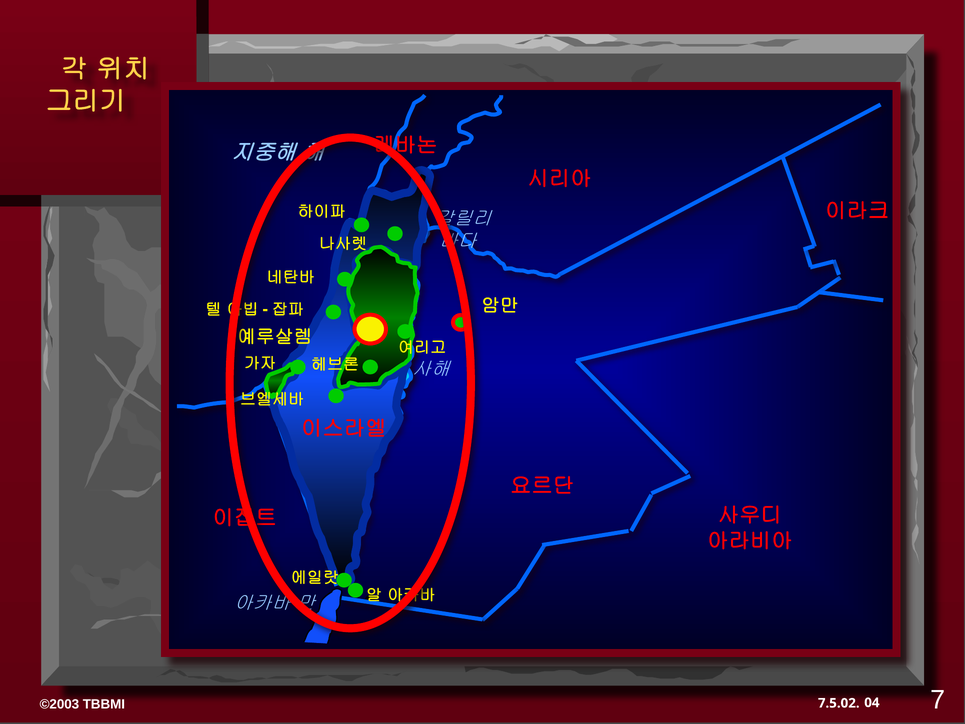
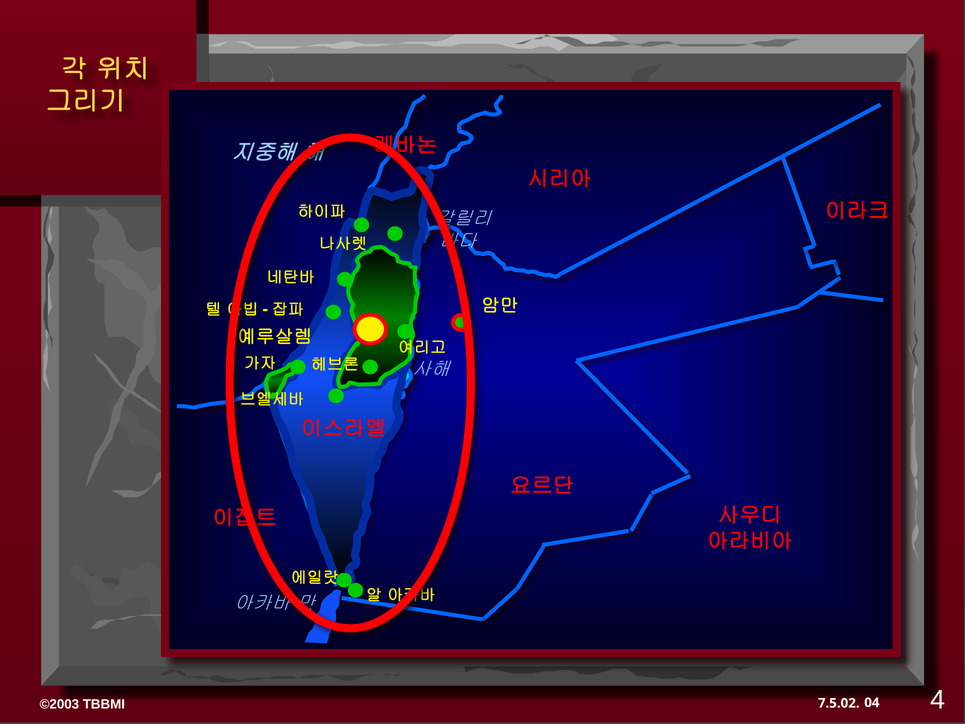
7: 7 -> 4 (938, 700)
